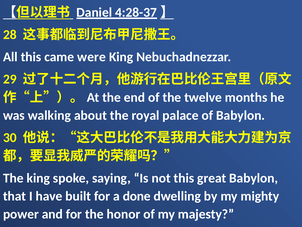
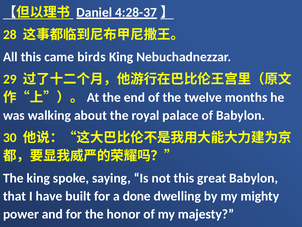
were: were -> birds (92, 57)
